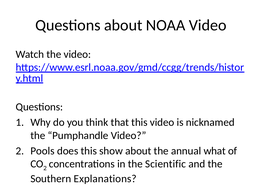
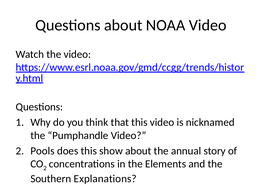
what: what -> story (215, 151)
Scientific: Scientific -> Elements (166, 164)
